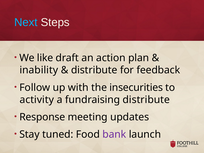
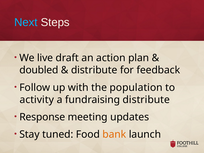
like: like -> live (45, 58)
inability: inability -> doubled (39, 70)
insecurities: insecurities -> population (136, 87)
bank colour: purple -> orange (114, 134)
